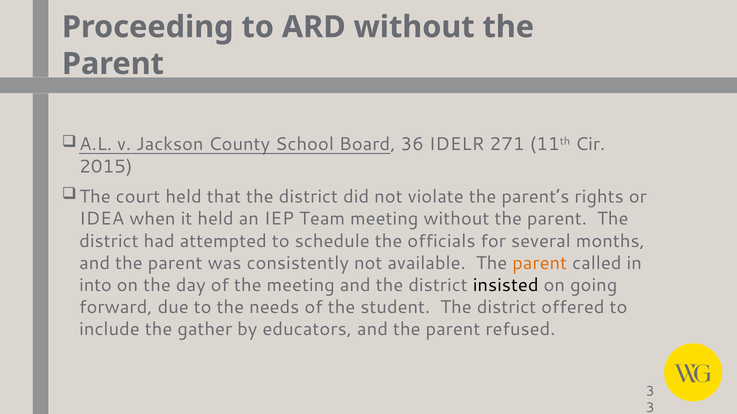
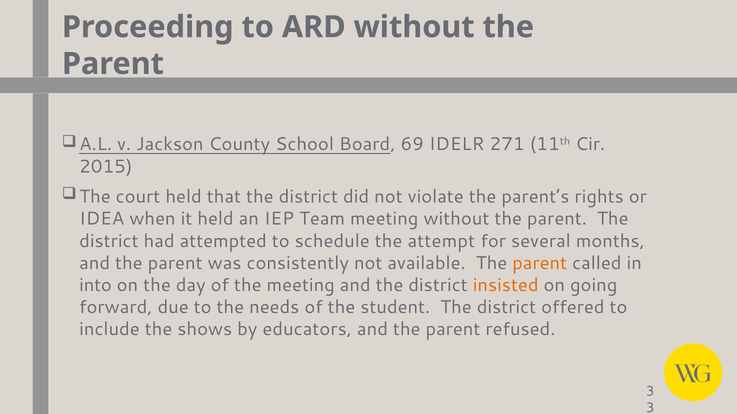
36: 36 -> 69 (412, 145)
officials: officials -> attempt (441, 241)
insisted colour: black -> orange (506, 286)
gather: gather -> shows (205, 330)
